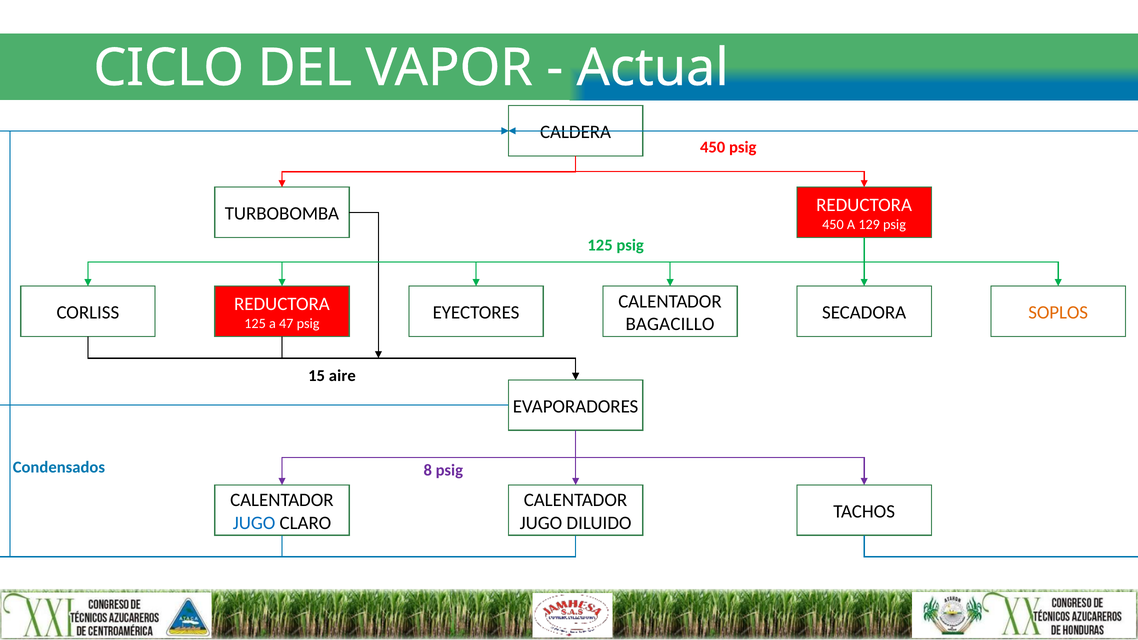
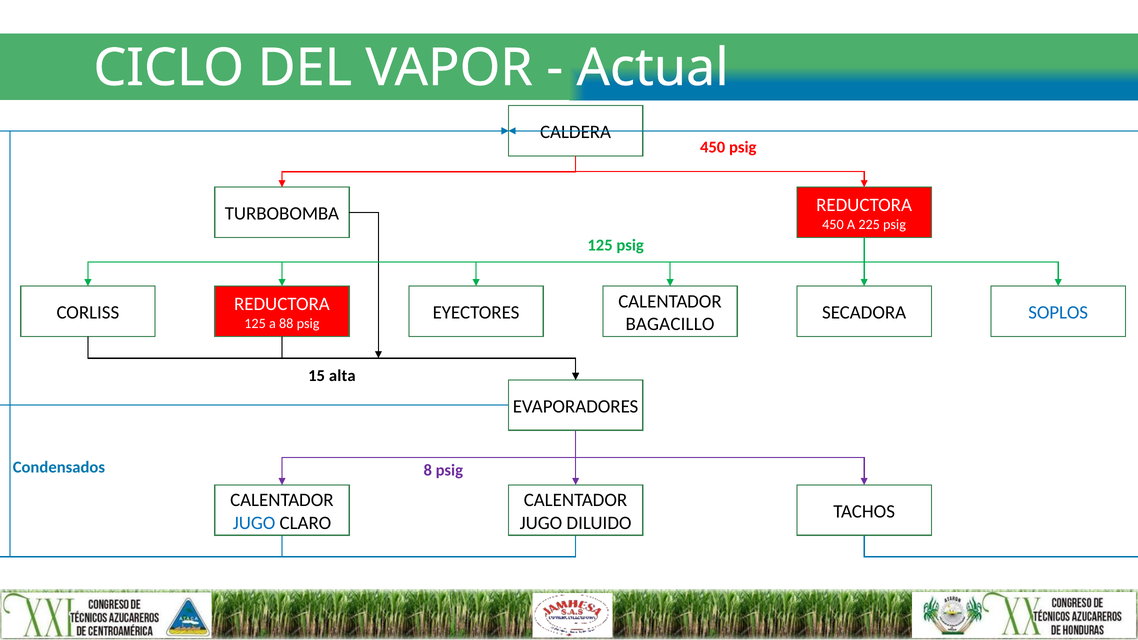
129: 129 -> 225 (869, 225)
SOPLOS colour: orange -> blue (1058, 313)
47: 47 -> 88 (286, 324)
aire: aire -> alta (342, 376)
